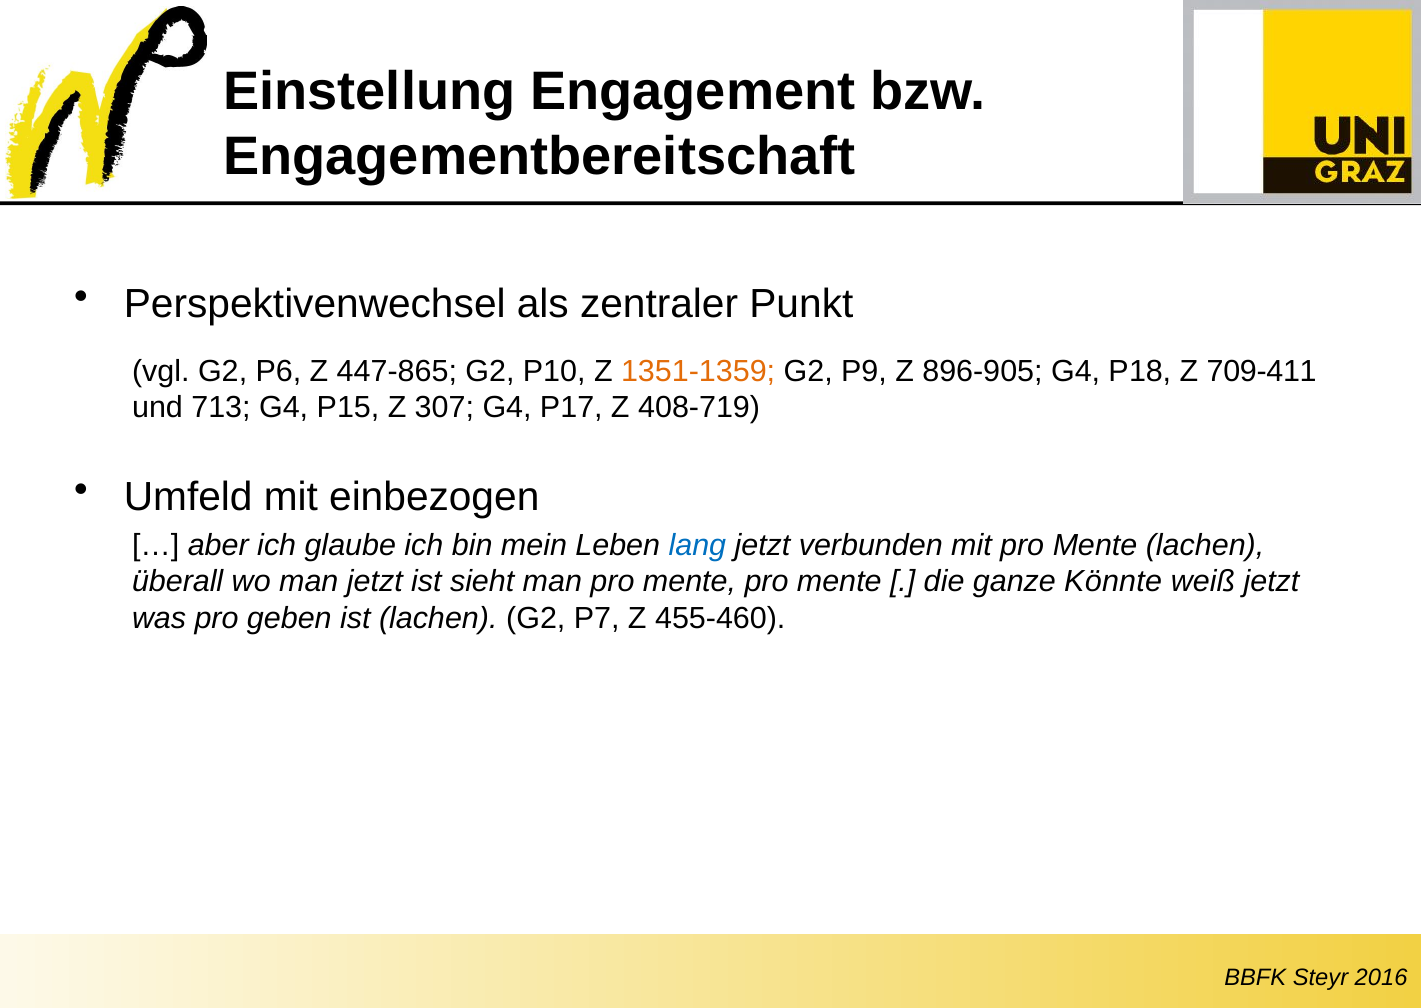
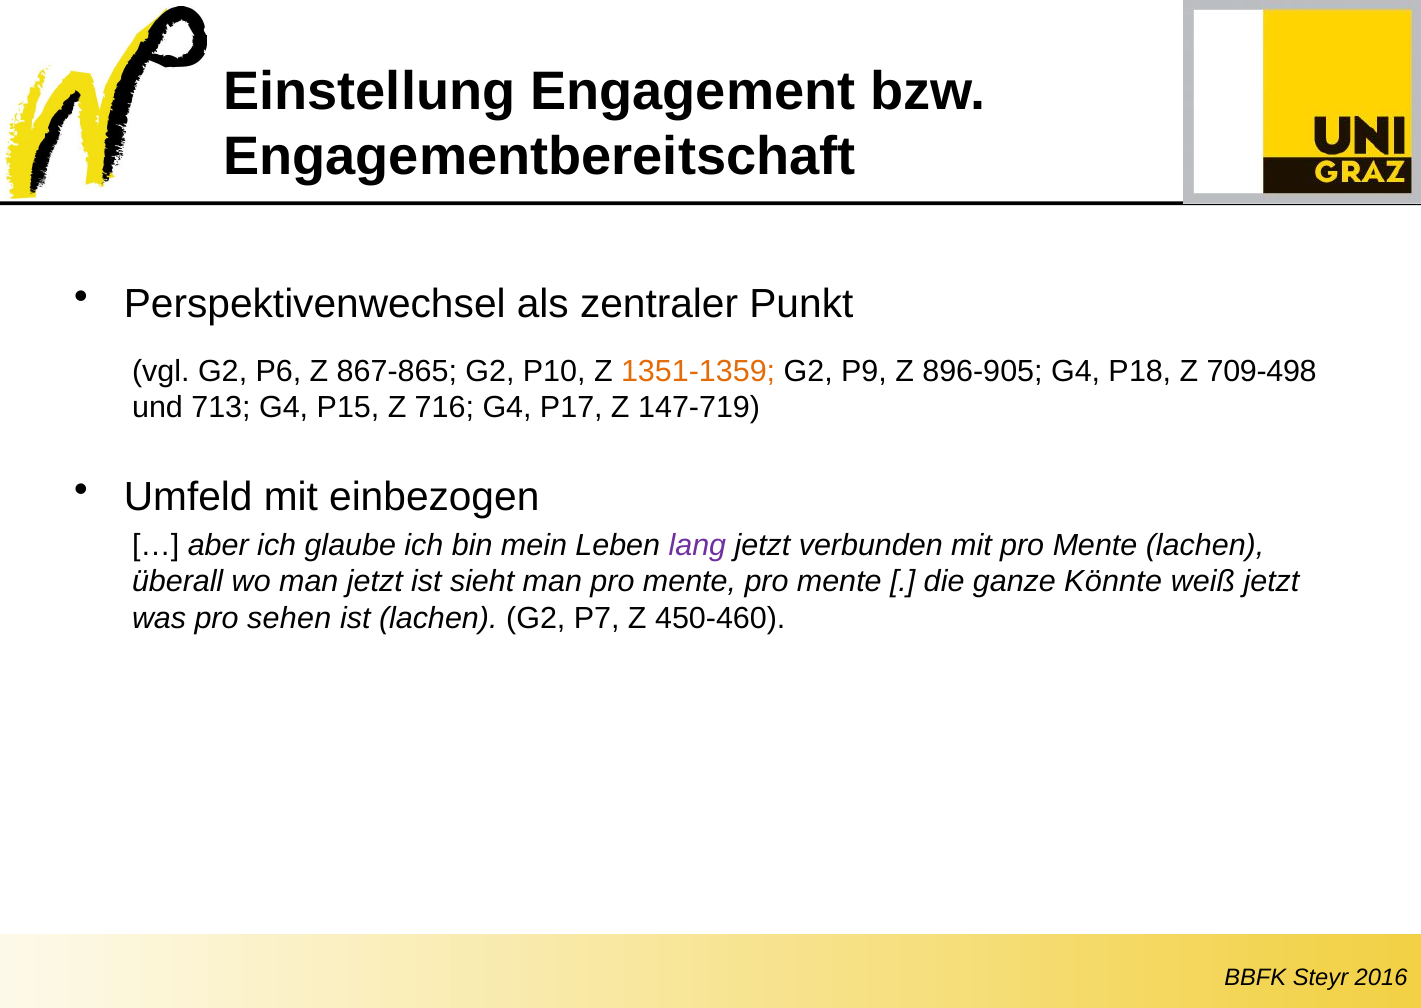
447-865: 447-865 -> 867-865 (397, 371)
709-411: 709-411 -> 709-498 (1262, 371)
307: 307 -> 716 (444, 408)
408-719: 408-719 -> 147-719 (699, 408)
lang colour: blue -> purple (697, 545)
geben: geben -> sehen (289, 618)
455-460: 455-460 -> 450-460 (720, 618)
